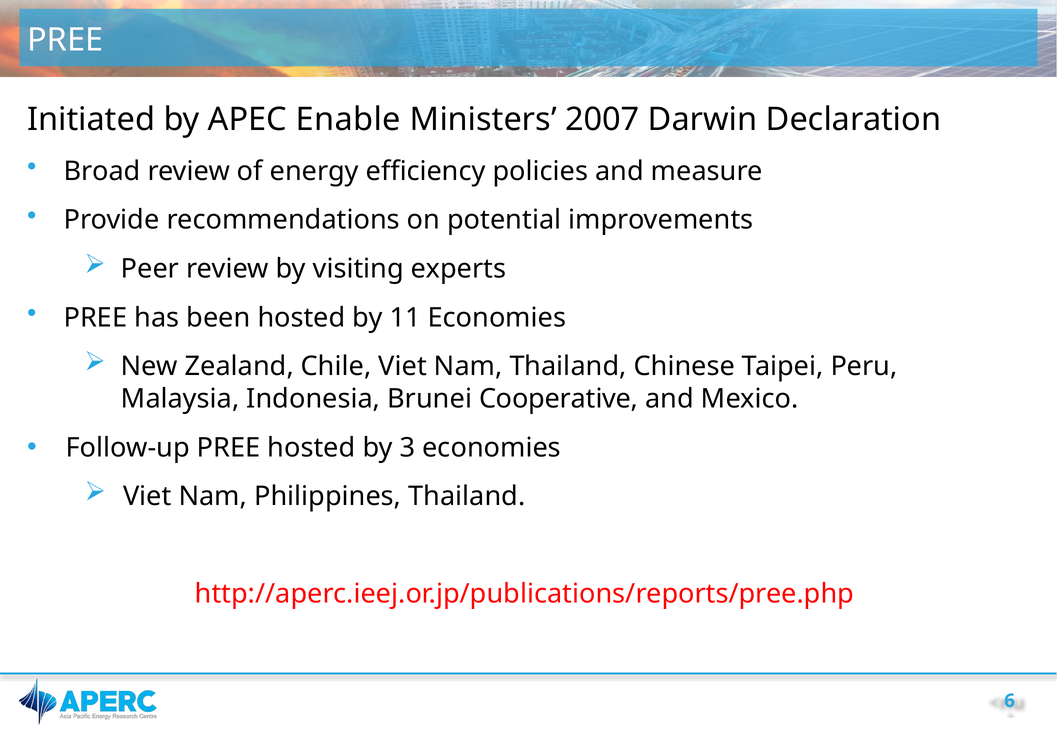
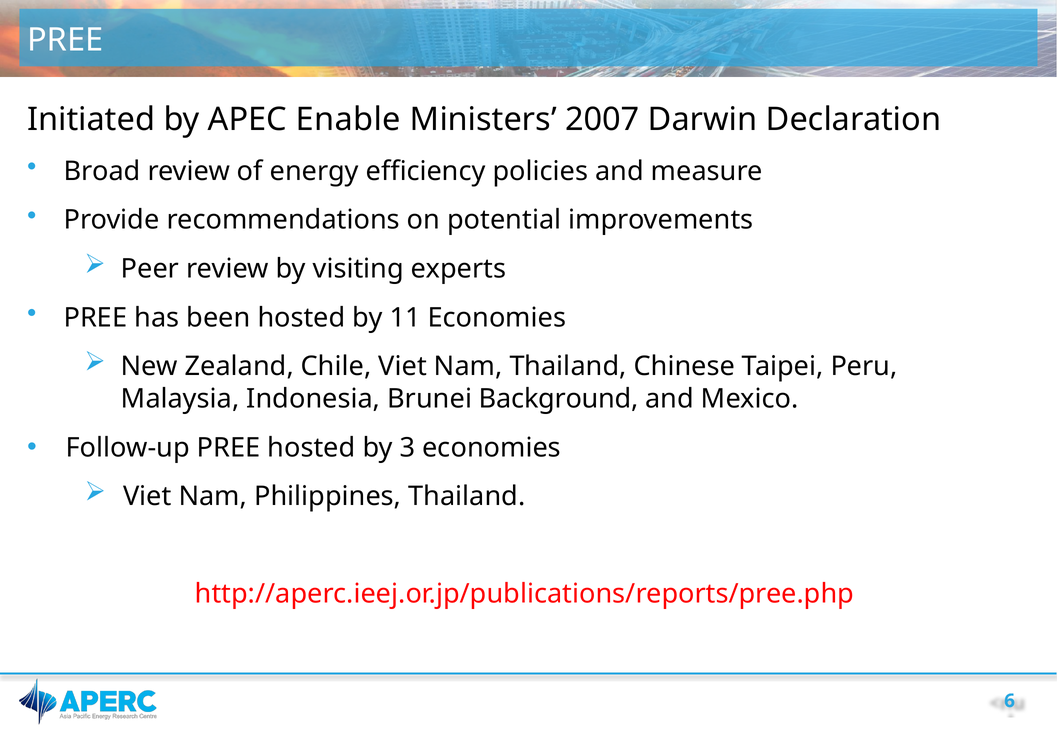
Cooperative: Cooperative -> Background (559, 399)
